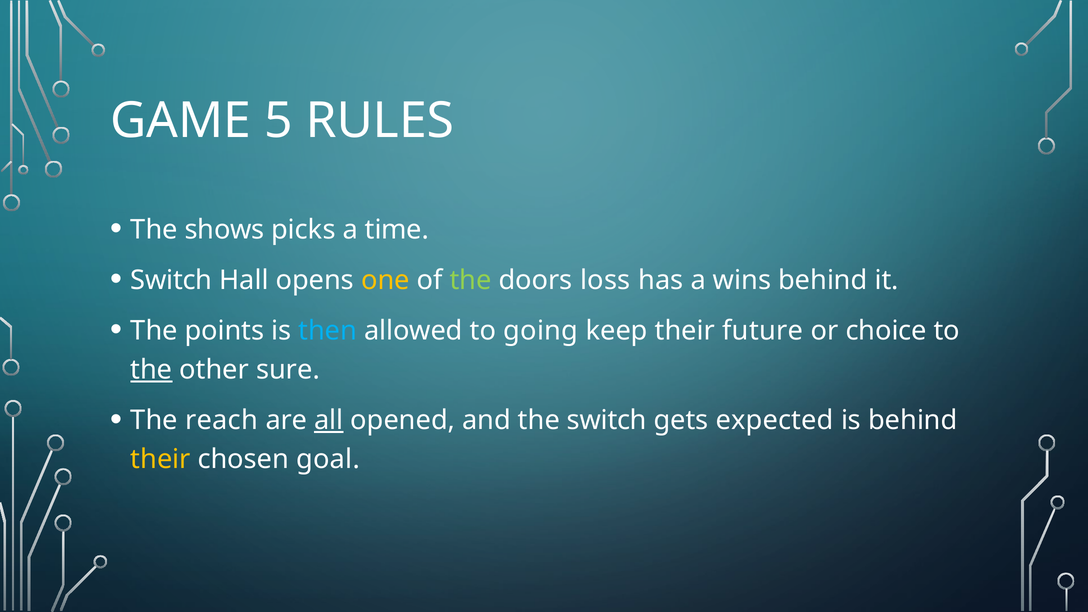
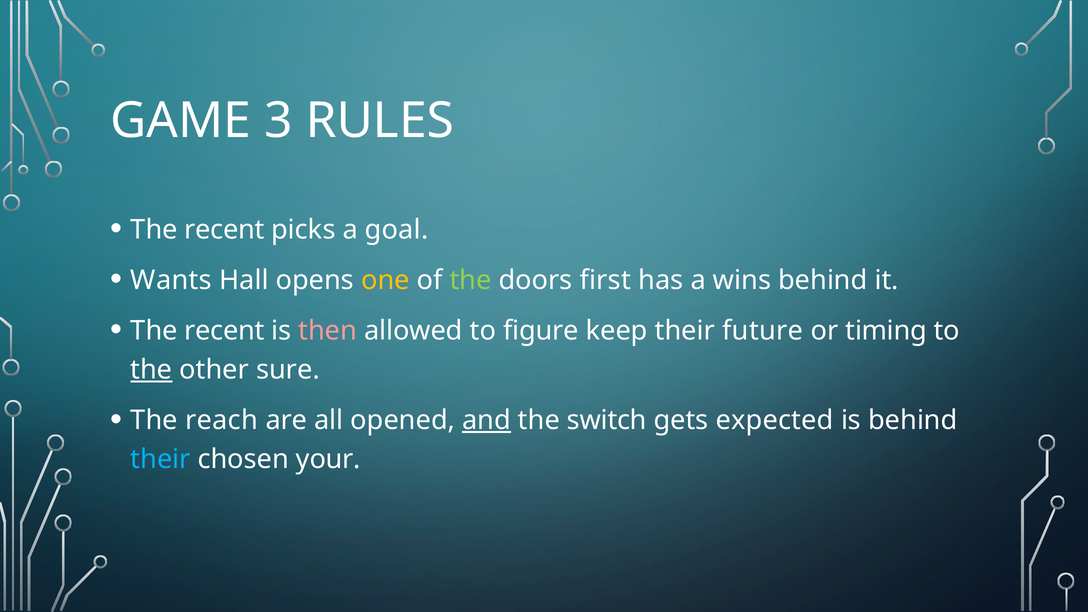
5: 5 -> 3 (278, 121)
shows: shows -> recent (225, 230)
time: time -> goal (397, 230)
Switch: Switch -> Wants (171, 280)
loss: loss -> first (605, 280)
points: points -> recent (225, 331)
then colour: light blue -> pink (328, 331)
going: going -> figure (541, 331)
choice: choice -> timing (886, 331)
all underline: present -> none (329, 420)
and underline: none -> present (486, 420)
their colour: yellow -> light blue (161, 459)
goal: goal -> your (328, 459)
